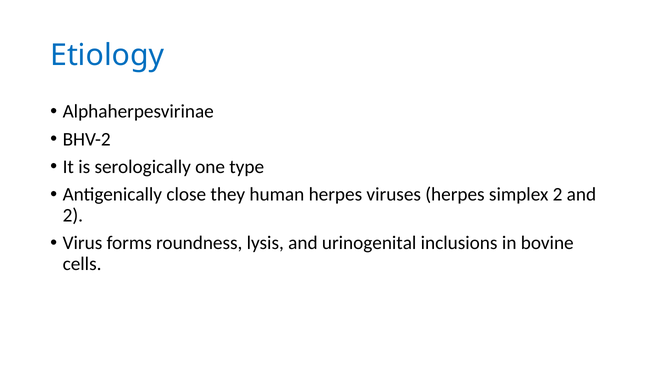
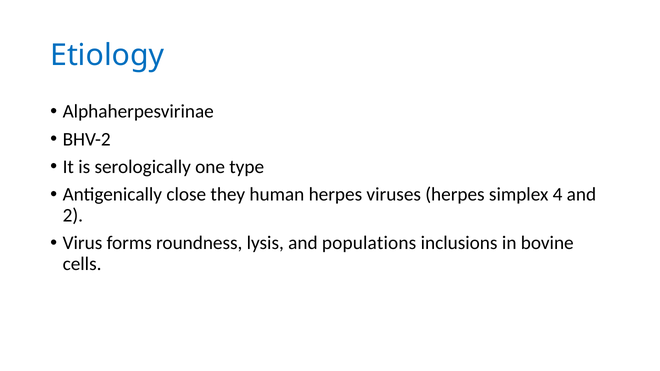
simplex 2: 2 -> 4 (558, 195)
urinogenital: urinogenital -> populations (369, 243)
